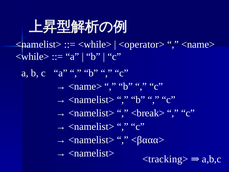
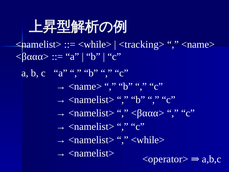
<operator>: <operator> -> <tracking> (142, 44)
<while>: <while> -> <βααα> (32, 56)
<break>: <break> -> <βααα> (148, 113)
<βααα>: <βααα> -> <while> (148, 140)
<tracking>: <tracking> -> <operator> (165, 159)
